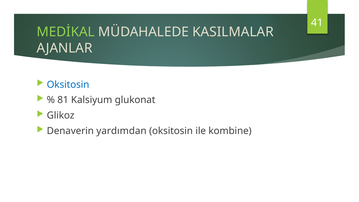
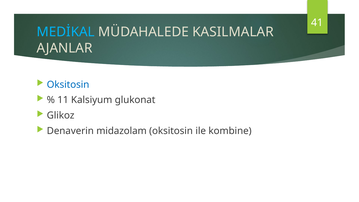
MEDİKAL colour: light green -> light blue (66, 32)
81: 81 -> 11 (63, 100)
yardımdan: yardımdan -> midazolam (121, 131)
